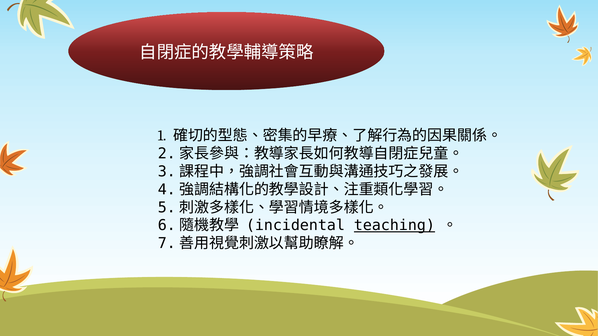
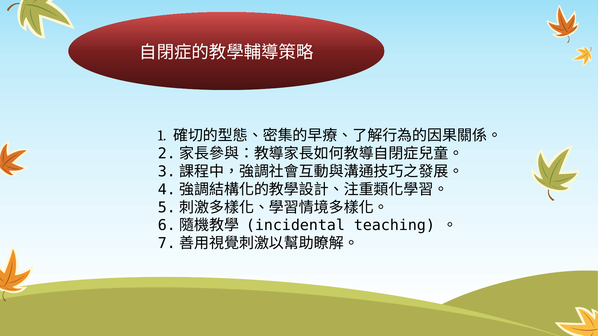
teaching underline: present -> none (394, 226)
